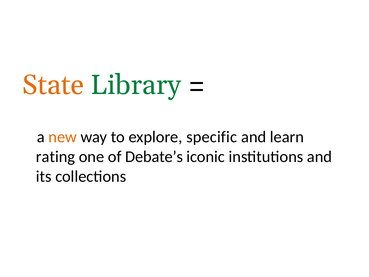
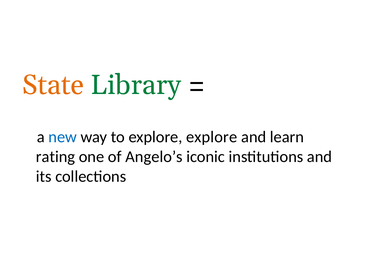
new colour: orange -> blue (63, 137)
explore specific: specific -> explore (212, 137)
Debate’s: Debate’s -> Angelo’s (154, 157)
